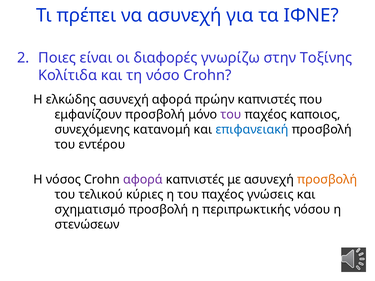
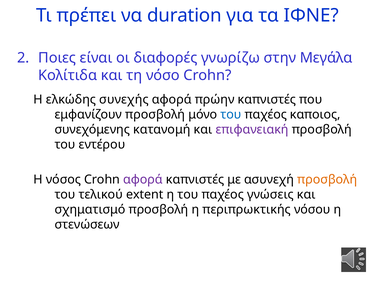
να ασυνεχή: ασυνεχή -> duration (184, 16)
Τοξίνης: Τοξίνης -> Μεγάλα (326, 58)
ελκώδης ασυνεχή: ασυνεχή -> συνεχής (124, 100)
του colour: purple -> blue (231, 115)
επιφανειακή colour: blue -> purple (252, 130)
κύριες: κύριες -> extent (145, 195)
